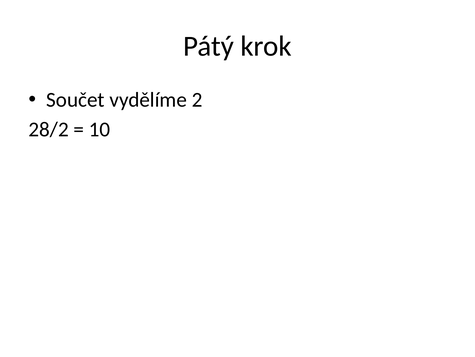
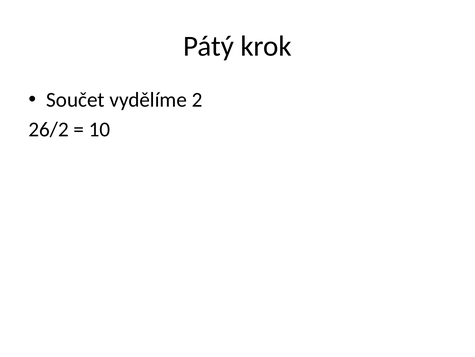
28/2: 28/2 -> 26/2 (49, 129)
